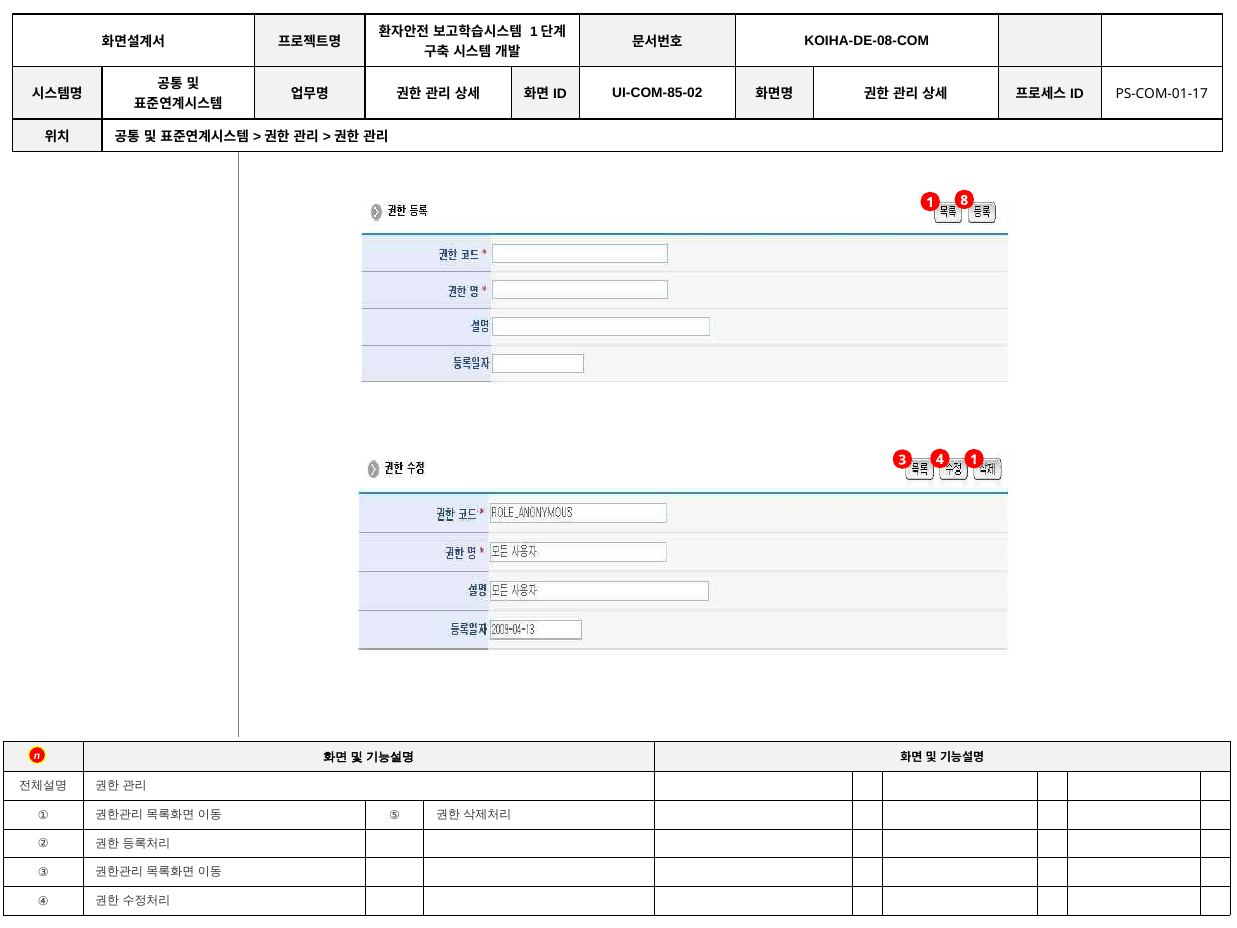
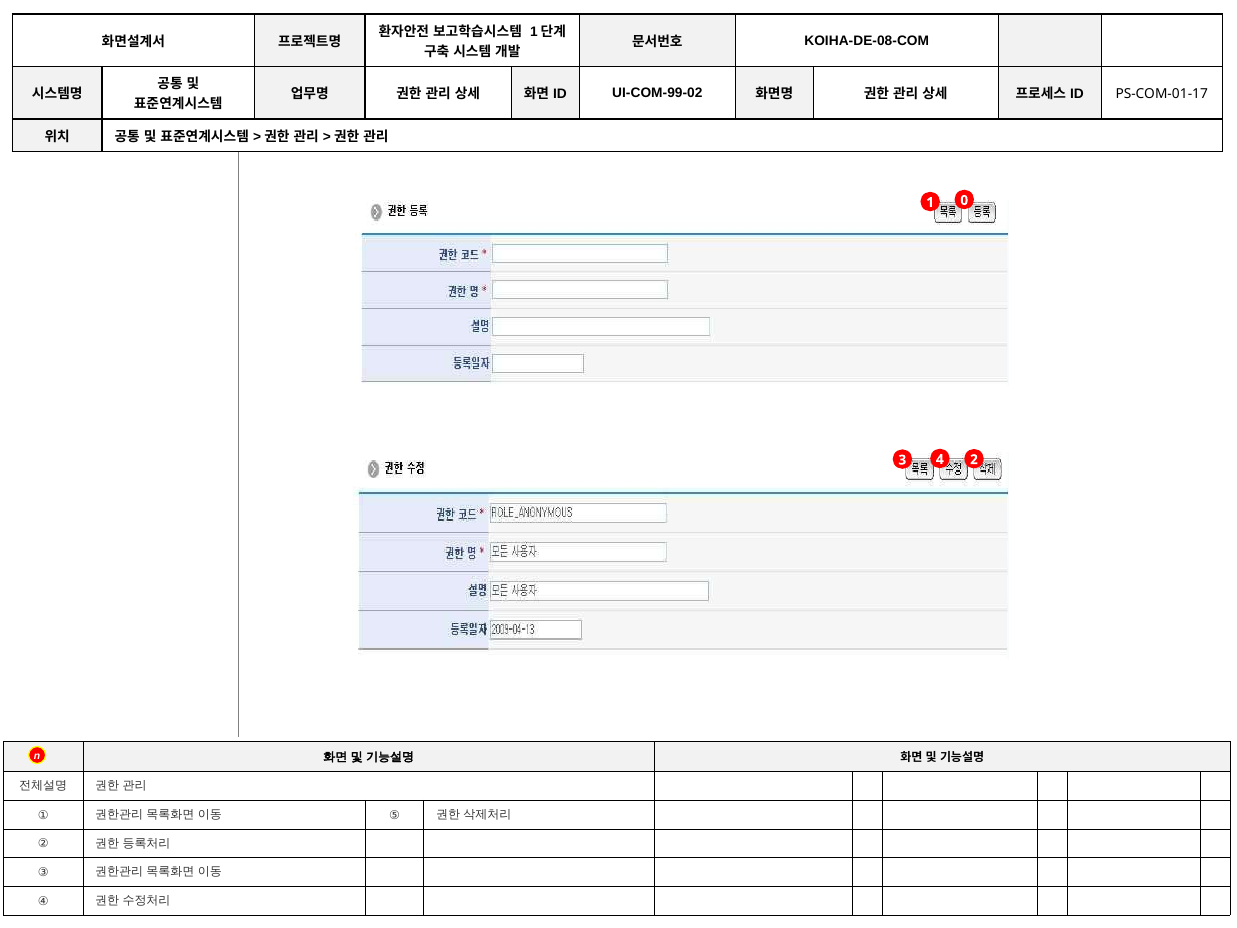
UI-COM-85-02: UI-COM-85-02 -> UI-COM-99-02 (657, 93)
8: 8 -> 0 (964, 200)
4 1: 1 -> 2 (974, 459)
